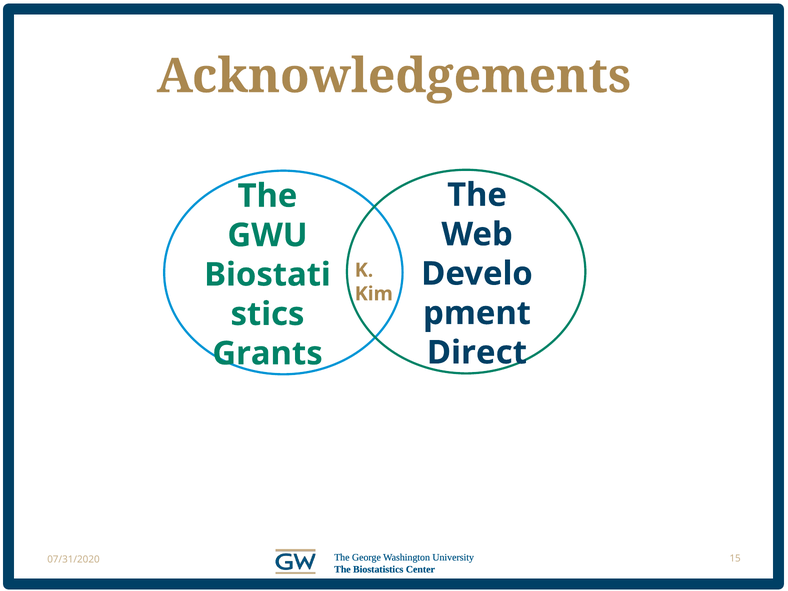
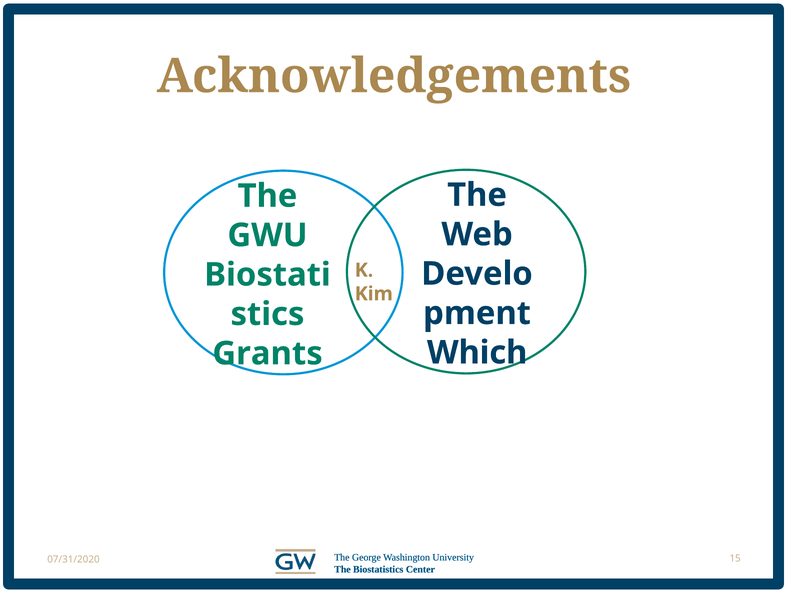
Direct: Direct -> Which (477, 353)
